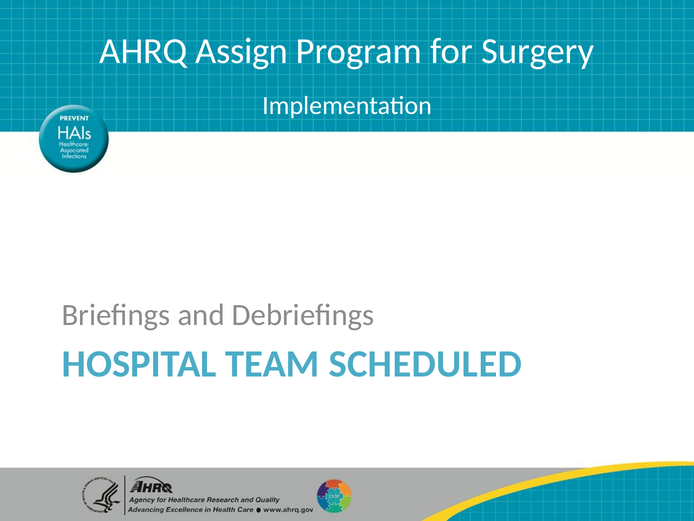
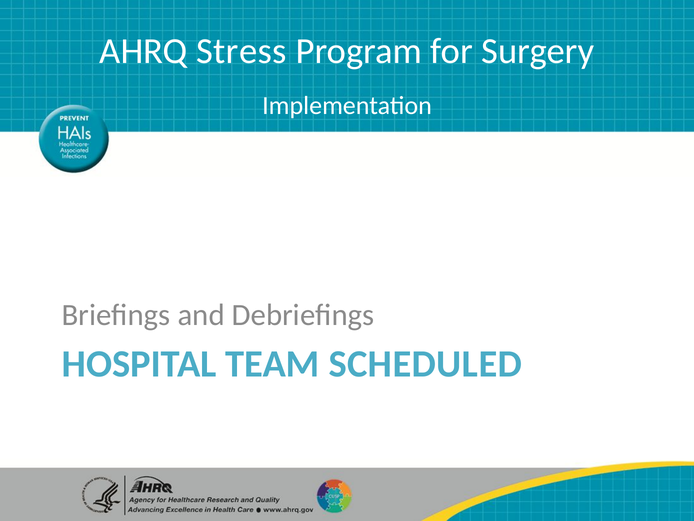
Assign: Assign -> Stress (241, 51)
